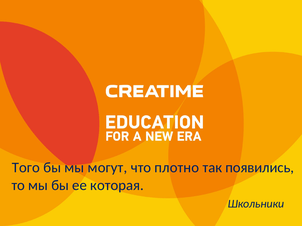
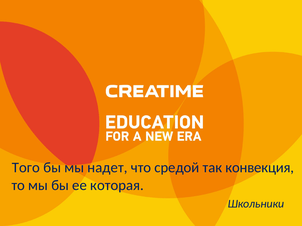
могут: могут -> надет (107, 168)
плотно: плотно -> средой (177, 168)
появились: появились -> конвекция (260, 168)
